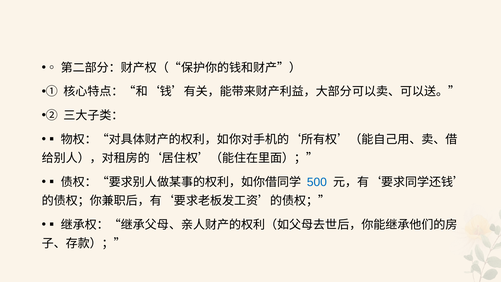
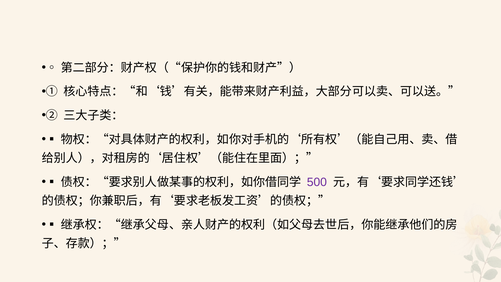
500 colour: blue -> purple (317, 182)
